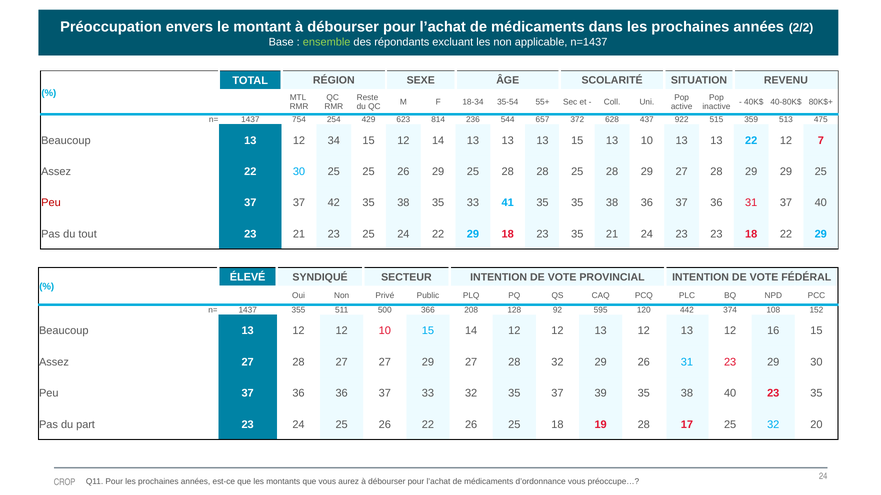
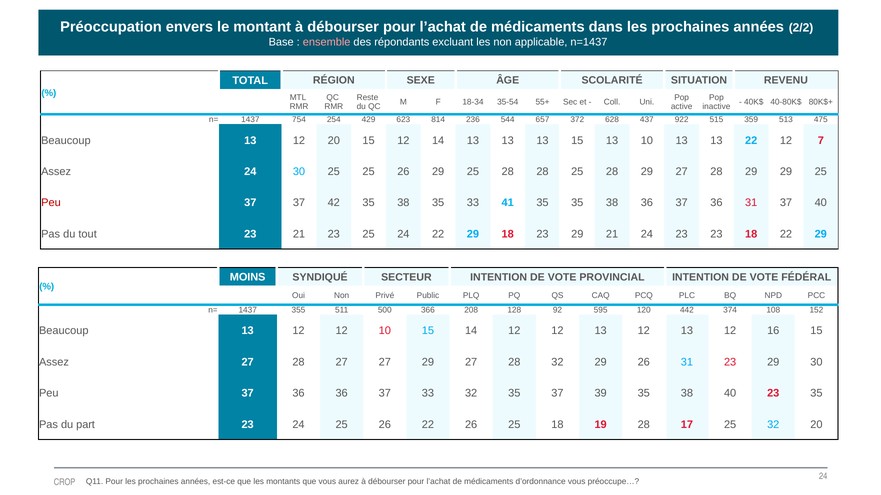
ensemble colour: light green -> pink (327, 42)
12 34: 34 -> 20 (334, 141)
Assez 22: 22 -> 24 (250, 172)
18 23 35: 35 -> 29 (577, 234)
ÉLEVÉ: ÉLEVÉ -> MOINS (248, 277)
